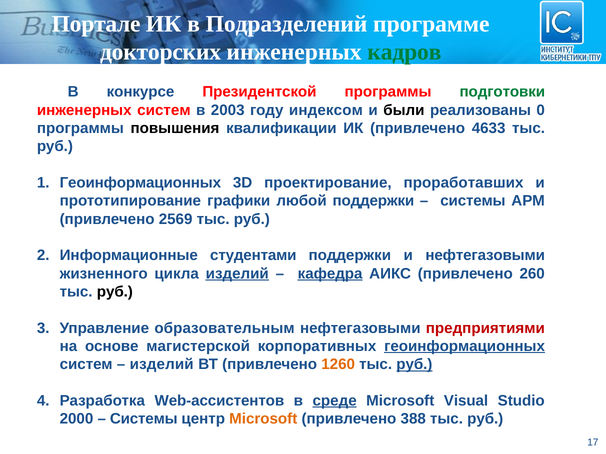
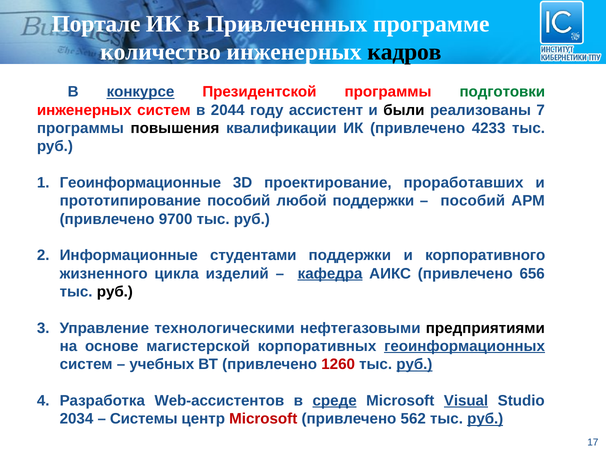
Подразделений: Подразделений -> Привлеченных (287, 24)
докторских: докторских -> количество (161, 52)
кадров colour: green -> black (404, 52)
конкурсе underline: none -> present (141, 92)
2003: 2003 -> 2044 (228, 110)
индексом: индексом -> ассистент (326, 110)
0: 0 -> 7 (541, 110)
4633: 4633 -> 4233 (489, 128)
Геоинформационных: Геоинформационных -> Геоинформационные (140, 183)
прототипирование графики: графики -> пособий (239, 201)
системы: системы -> пособий (473, 201)
2569: 2569 -> 9700 (176, 219)
и нефтегазовыми: нефтегазовыми -> корпоративного (485, 256)
изделий underline: present -> none (237, 274)
260: 260 -> 656 (532, 274)
образовательным: образовательным -> технологическими (225, 328)
предприятиями colour: red -> black (485, 328)
изделий: изделий -> учебных (162, 365)
1260 colour: orange -> red (338, 365)
Visual underline: none -> present (466, 401)
2000: 2000 -> 2034 (76, 419)
Microsoft colour: orange -> red (263, 419)
388: 388 -> 562 (413, 419)
руб underline: none -> present (485, 419)
